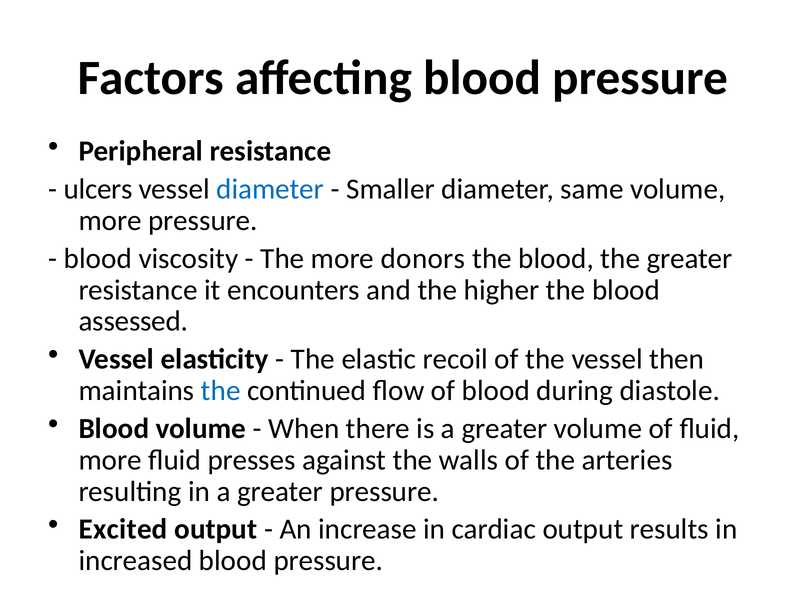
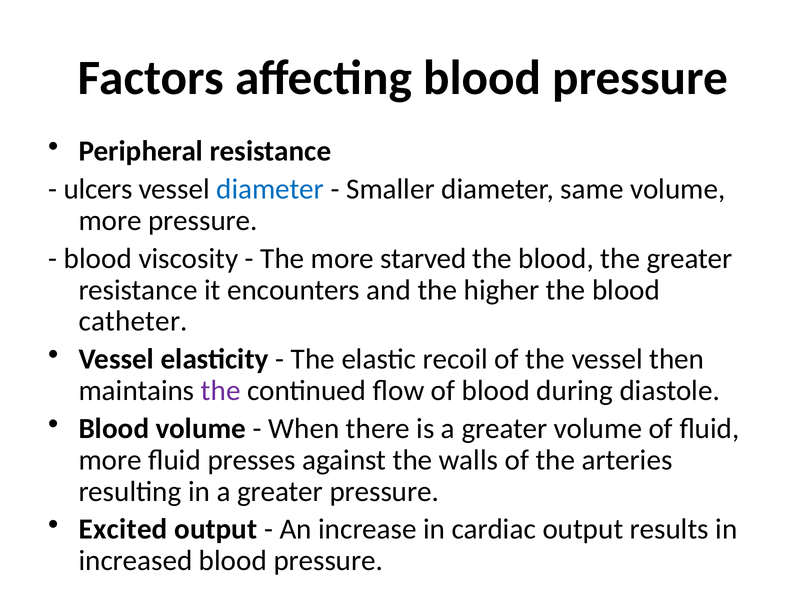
donors: donors -> starved (423, 259)
assessed: assessed -> catheter (133, 322)
the colour: blue -> purple (221, 391)
